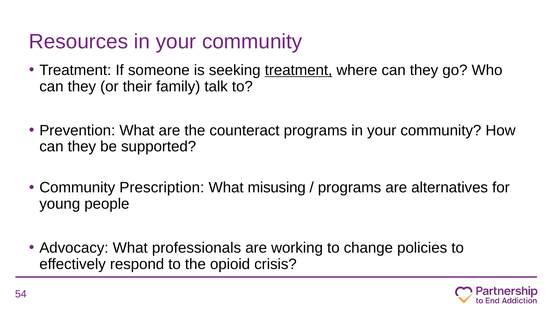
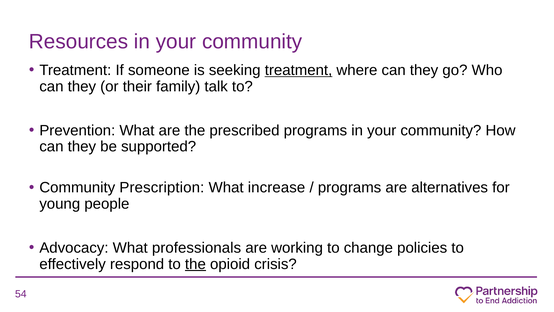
counteract: counteract -> prescribed (245, 130)
misusing: misusing -> increase (277, 187)
the underline: none -> present (195, 264)
